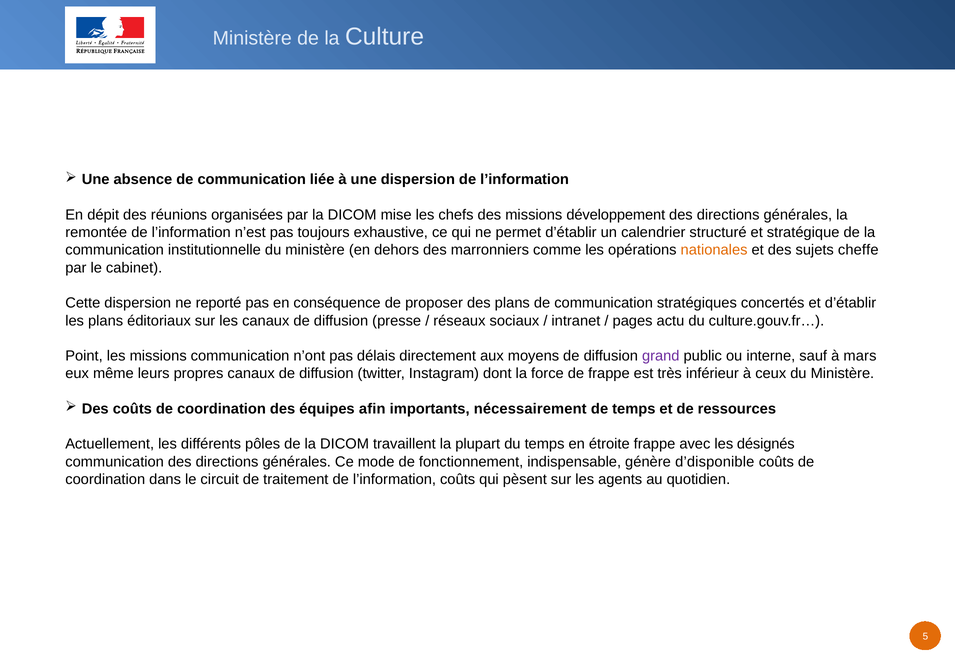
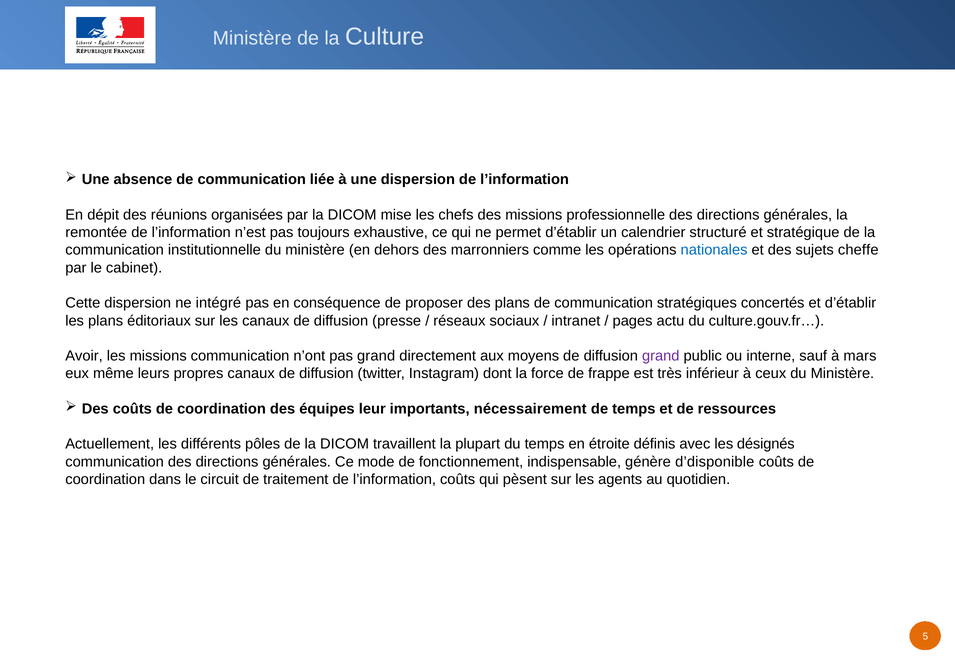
développement: développement -> professionnelle (616, 215)
nationales colour: orange -> blue (714, 250)
reporté: reporté -> intégré (218, 303)
Point: Point -> Avoir (84, 356)
pas délais: délais -> grand (376, 356)
afin: afin -> leur (372, 409)
étroite frappe: frappe -> définis (655, 444)
